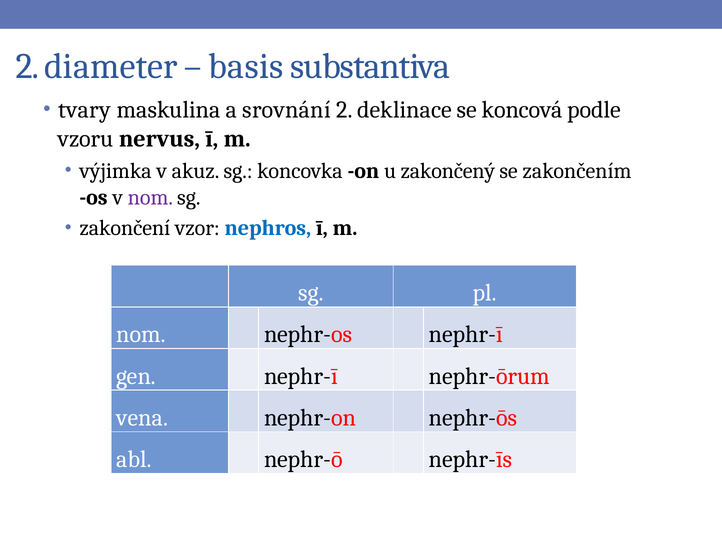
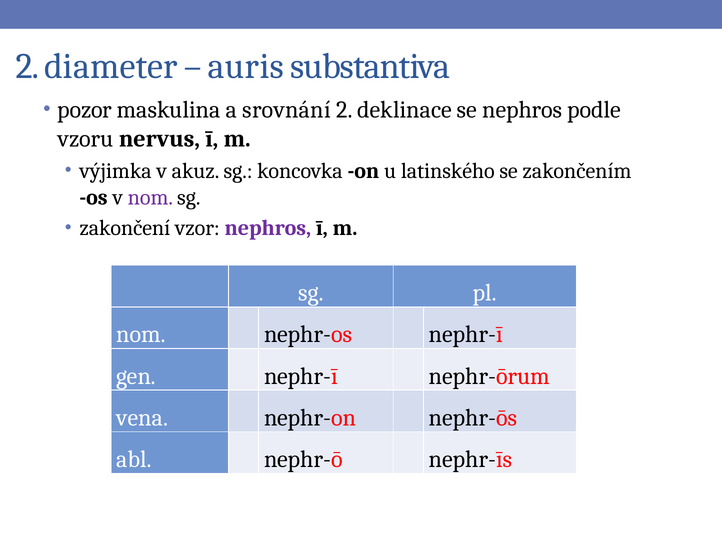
basis: basis -> auris (246, 66)
tvary: tvary -> pozor (85, 110)
se koncová: koncová -> nephros (522, 110)
zakončený: zakončený -> latinského (448, 171)
nephros colour: blue -> purple (268, 228)
